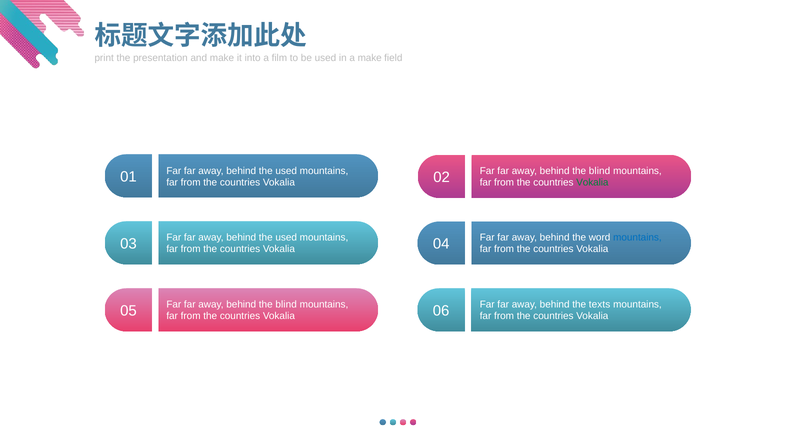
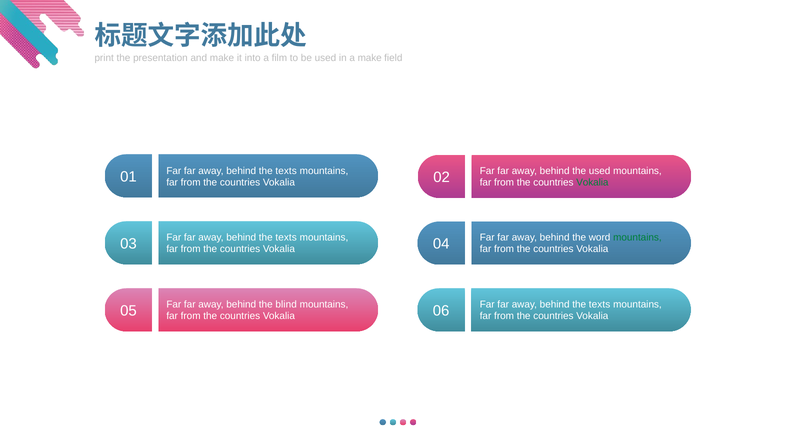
used: used -> texts (286, 171)
blind: blind -> used (600, 171)
used: used -> texts (286, 237)
mountains colour: blue -> green (637, 237)
